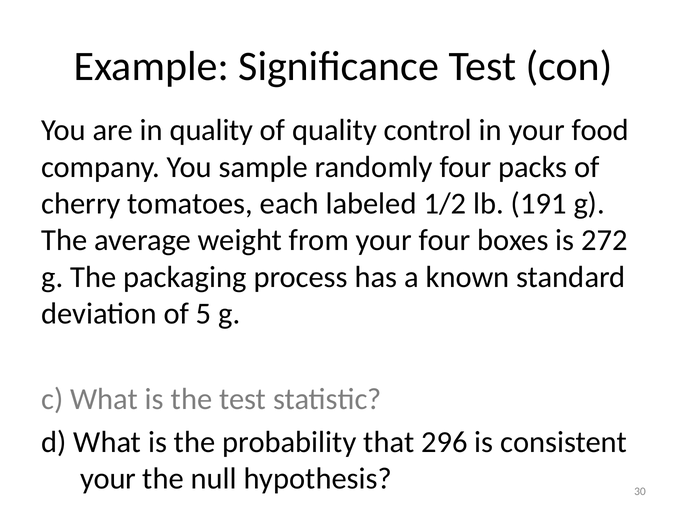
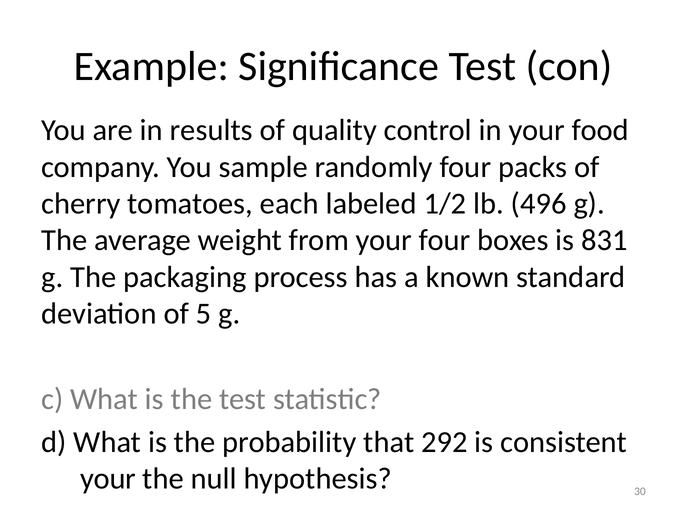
in quality: quality -> results (211, 130)
191: 191 -> 496 (539, 204)
272: 272 -> 831 (605, 240)
296: 296 -> 292 (444, 442)
